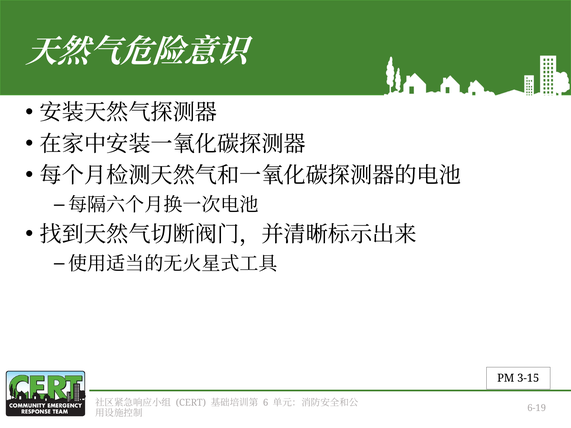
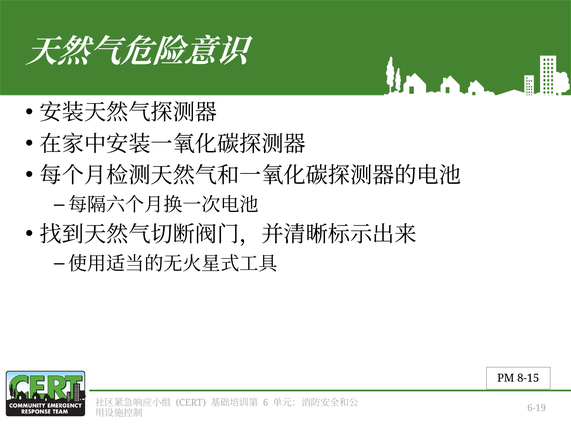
3-15: 3-15 -> 8-15 (528, 378)
